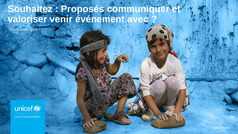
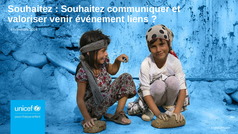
Proposés: Proposés -> Souhaitez (83, 9)
avec: avec -> liens (138, 19)
